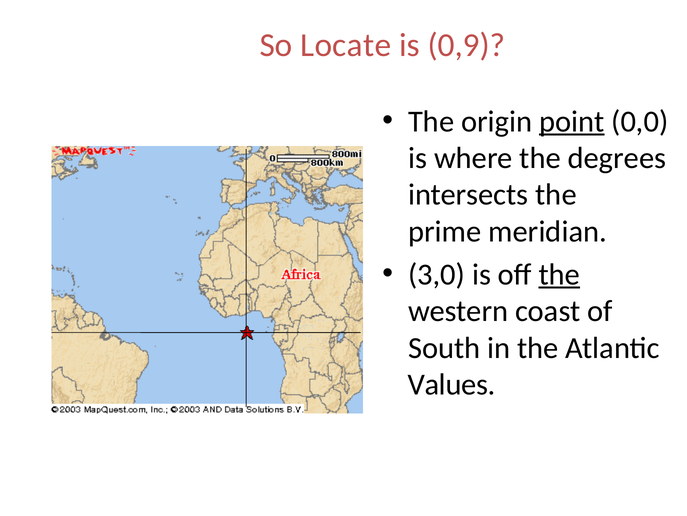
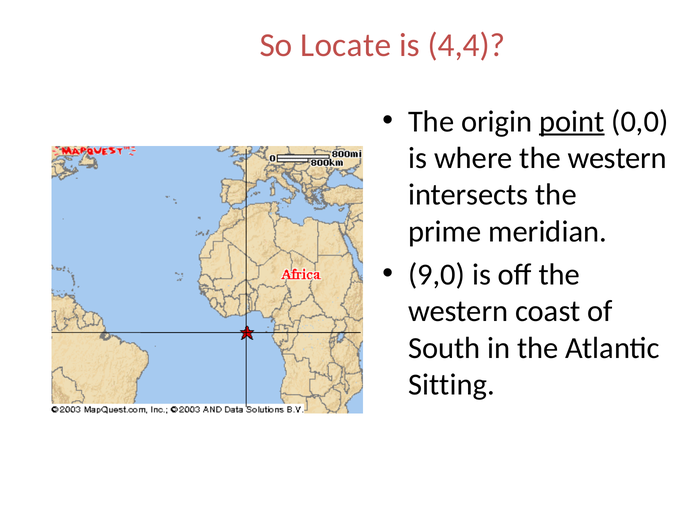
0,9: 0,9 -> 4,4 (467, 45)
where the degrees: degrees -> western (617, 158)
3,0: 3,0 -> 9,0 (437, 274)
the underline: present -> none (559, 274)
Values: Values -> Sitting (451, 384)
